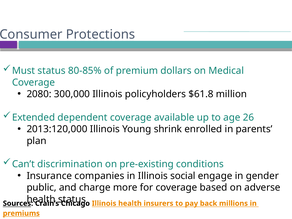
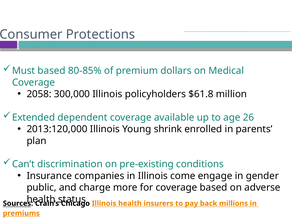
Must status: status -> based (52, 71)
2080: 2080 -> 2058 (39, 94)
social: social -> come (183, 176)
